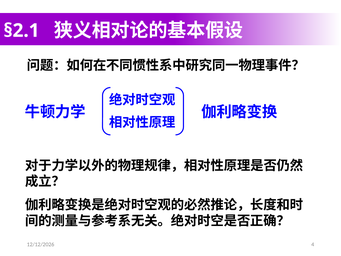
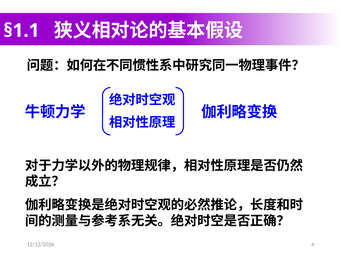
§2.1: §2.1 -> §1.1 (21, 31)
